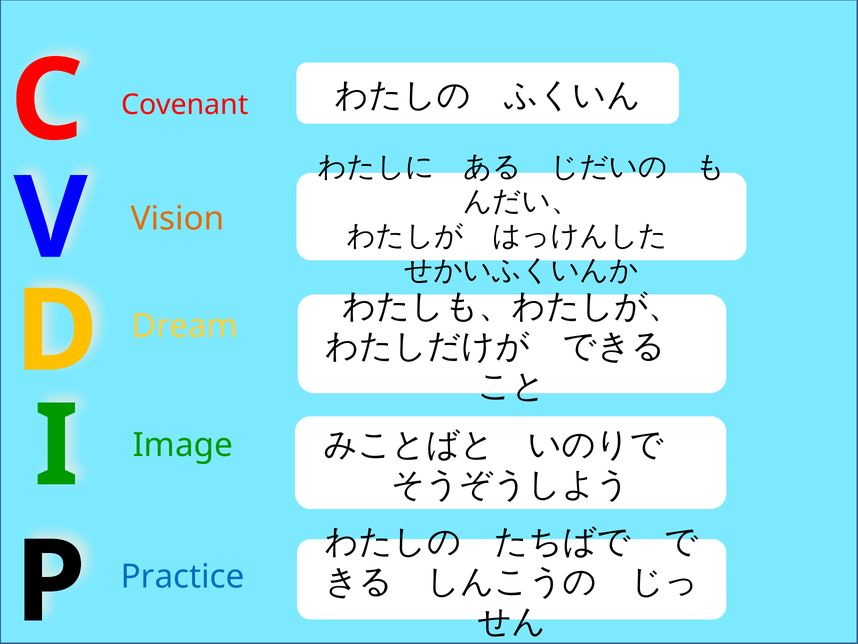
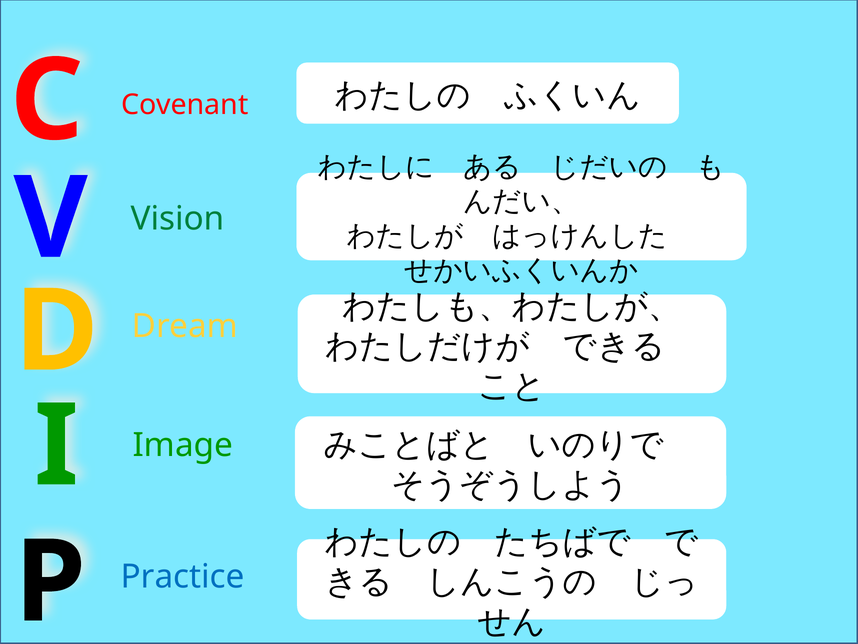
Vision colour: orange -> green (178, 219)
